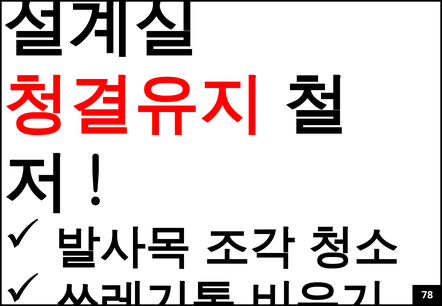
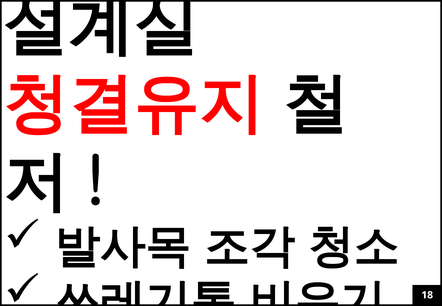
78: 78 -> 18 (427, 295)
